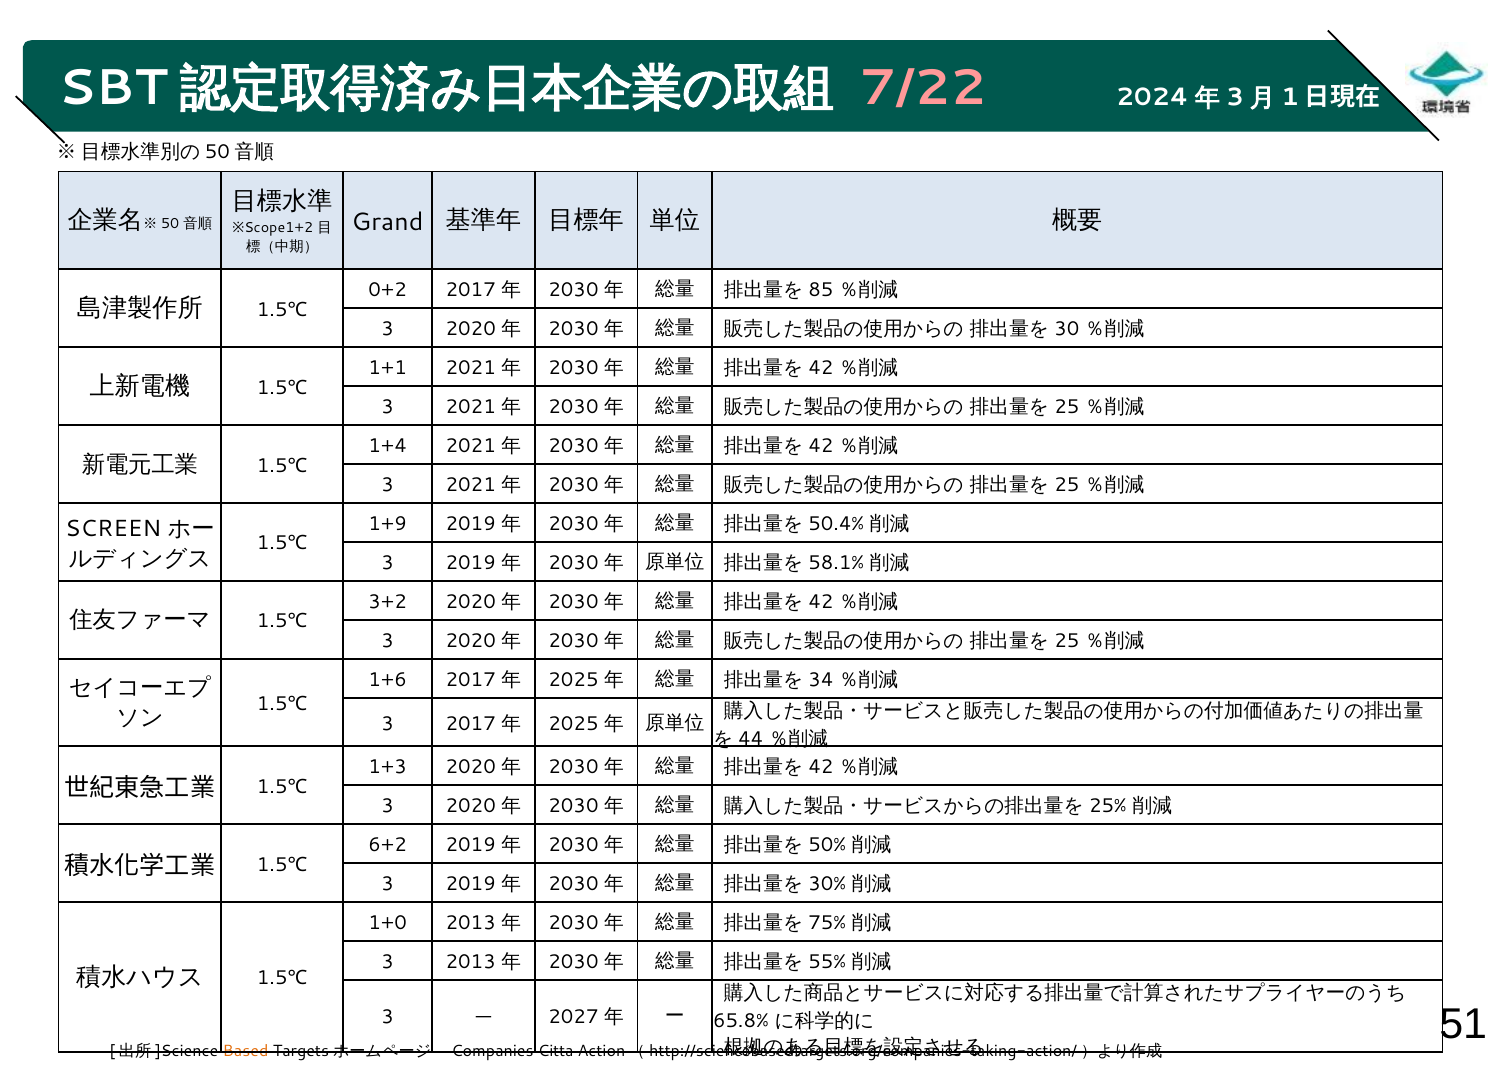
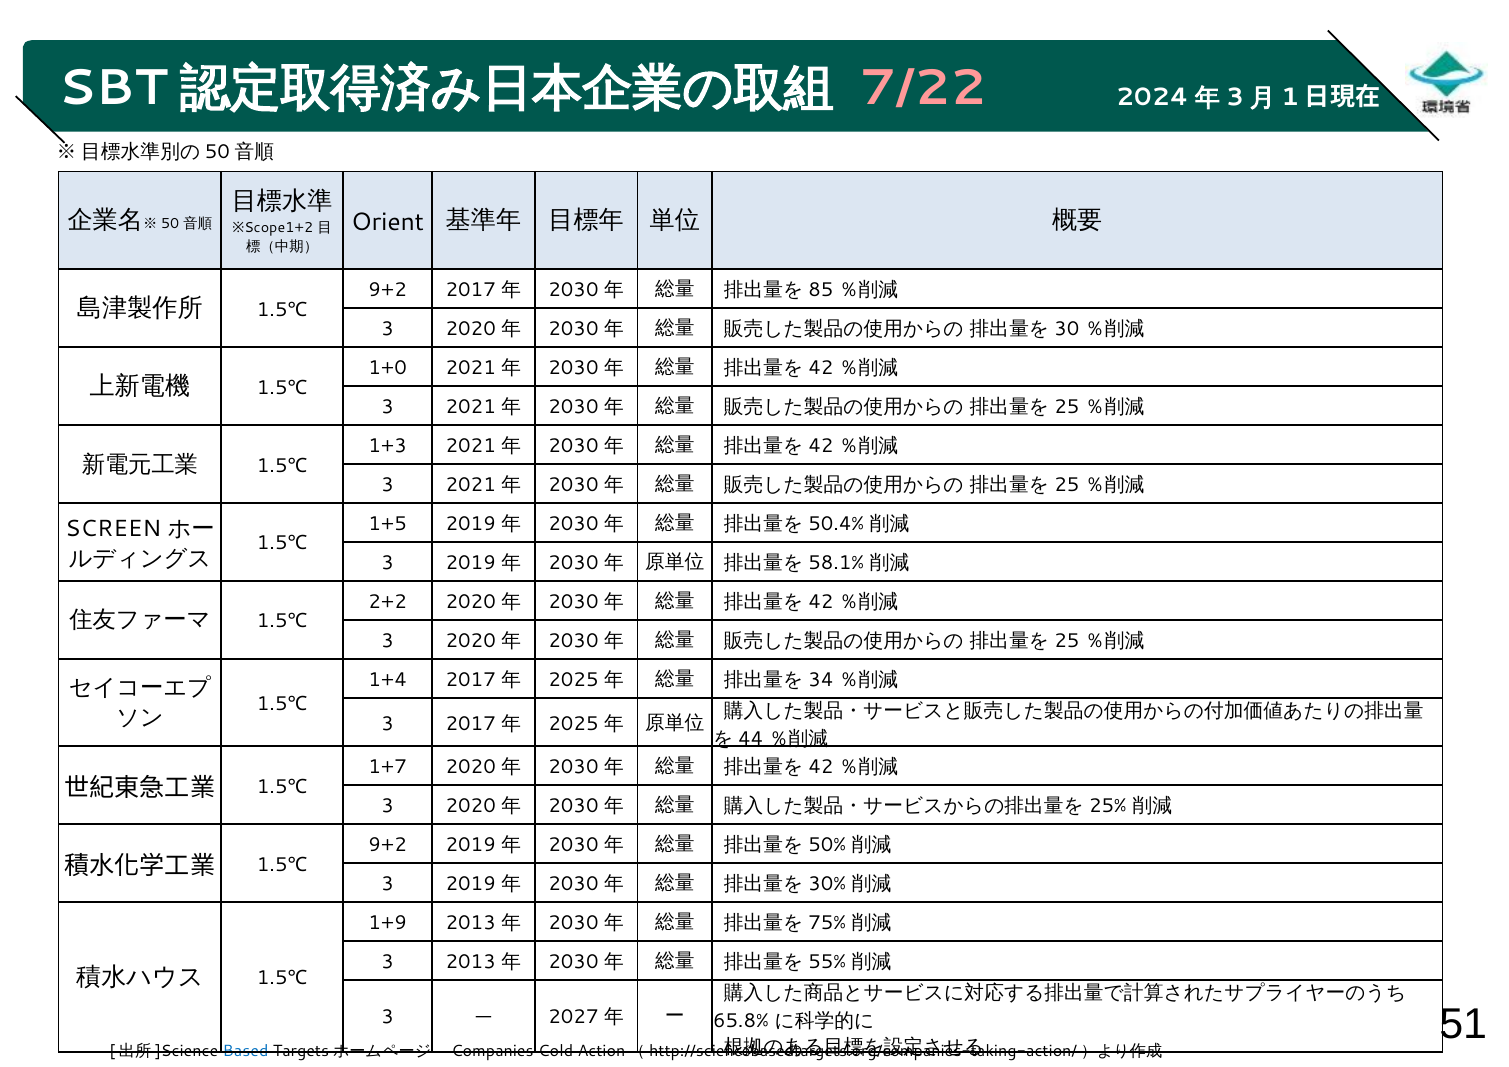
Grand: Grand -> Orient (388, 222)
0+2: 0+2 -> 9+2 (388, 290)
1+1: 1+1 -> 1+0 (388, 368)
1+4: 1+4 -> 1+3 (388, 446)
1+9: 1+9 -> 1+5 (388, 524)
3+2: 3+2 -> 2+2 (388, 602)
1+6: 1+6 -> 1+4 (388, 680)
1+3: 1+3 -> 1+7 (388, 767)
6+2: 6+2 -> 9+2 (388, 845)
1+0: 1+0 -> 1+9 (388, 923)
Based colour: orange -> blue (246, 1052)
Citta: Citta -> Cold (556, 1052)
